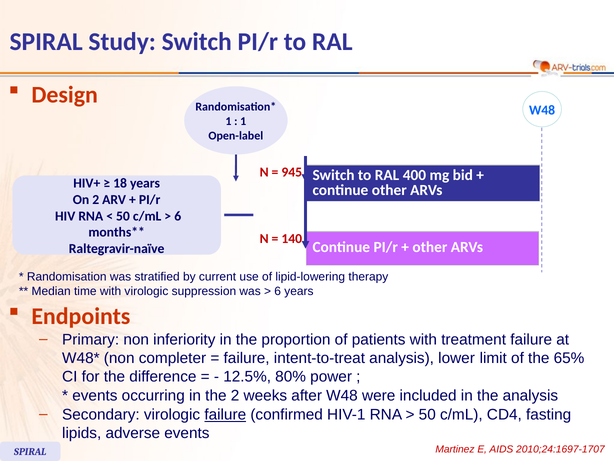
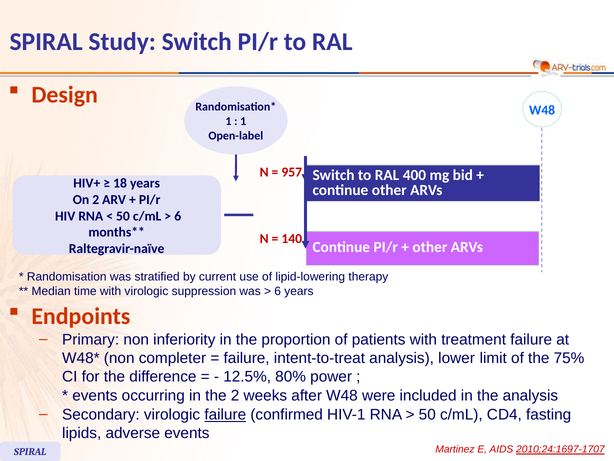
945: 945 -> 957 (292, 172)
65%: 65% -> 75% (569, 358)
2010;24:1697-1707 underline: none -> present (560, 449)
